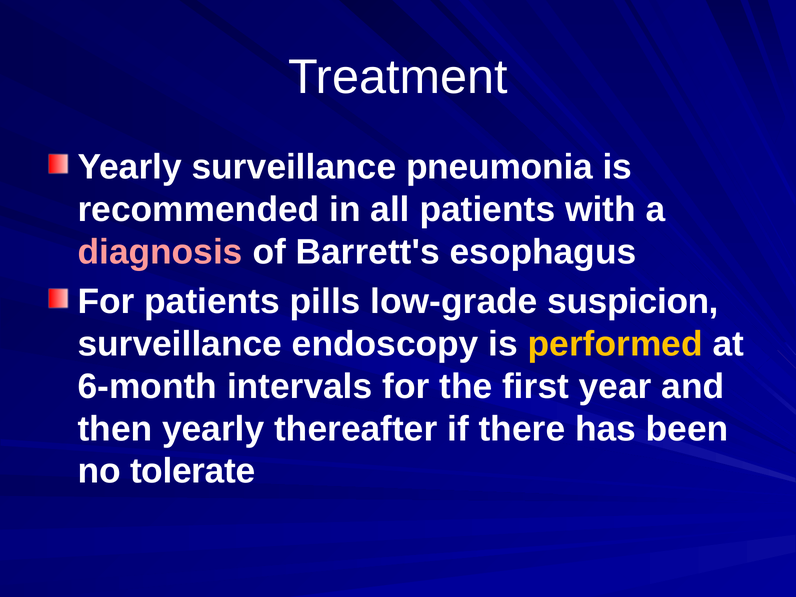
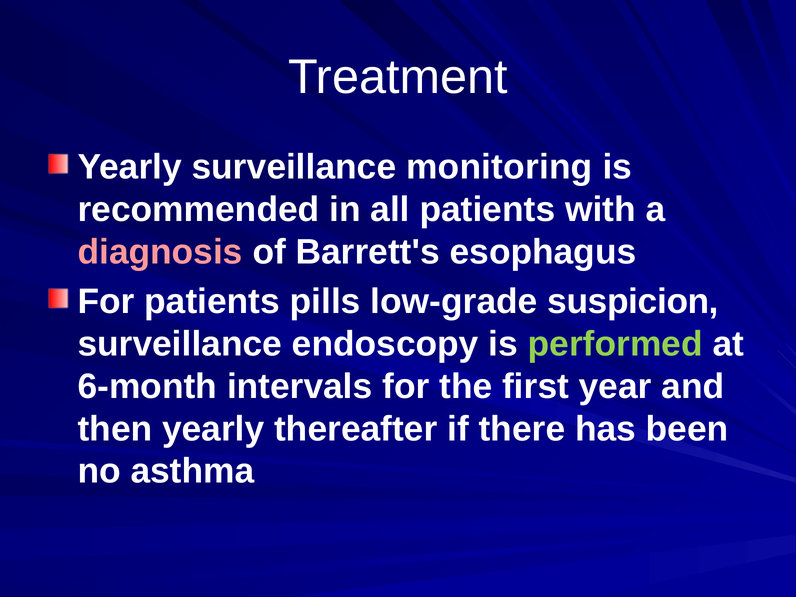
pneumonia: pneumonia -> monitoring (499, 167)
performed colour: yellow -> light green (615, 344)
tolerate: tolerate -> asthma (192, 471)
